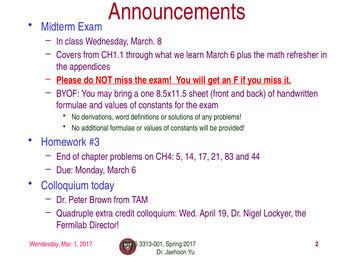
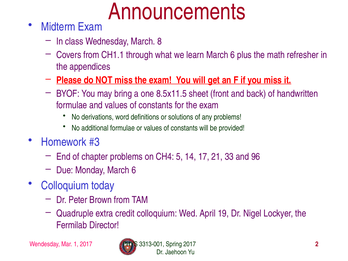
83: 83 -> 33 (229, 157)
44: 44 -> 96 (256, 157)
